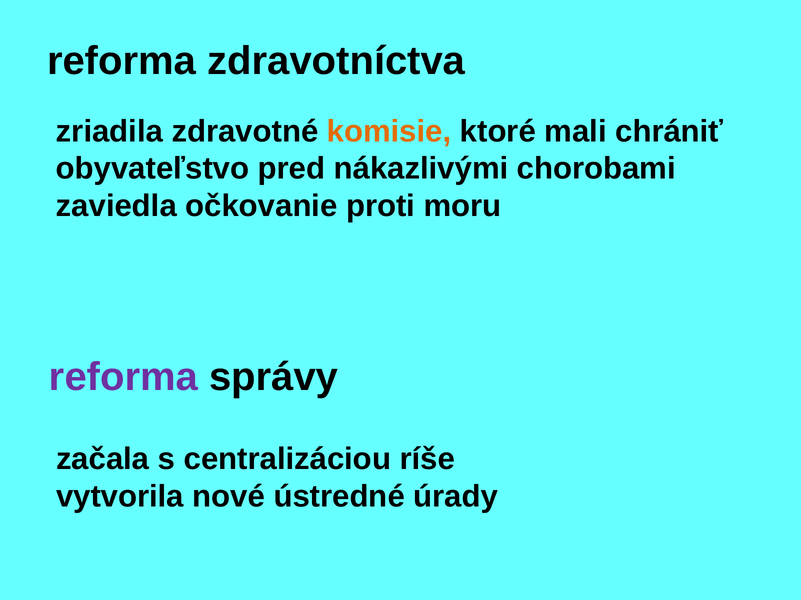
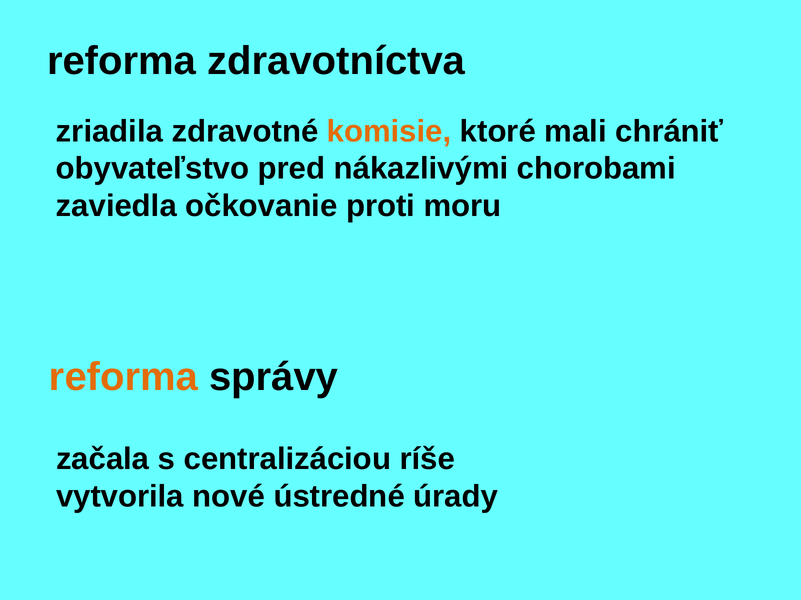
reforma colour: purple -> orange (123, 377)
